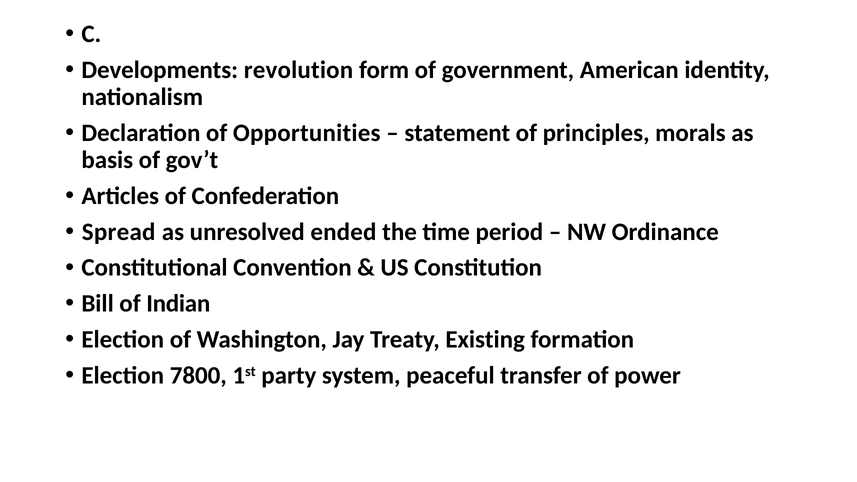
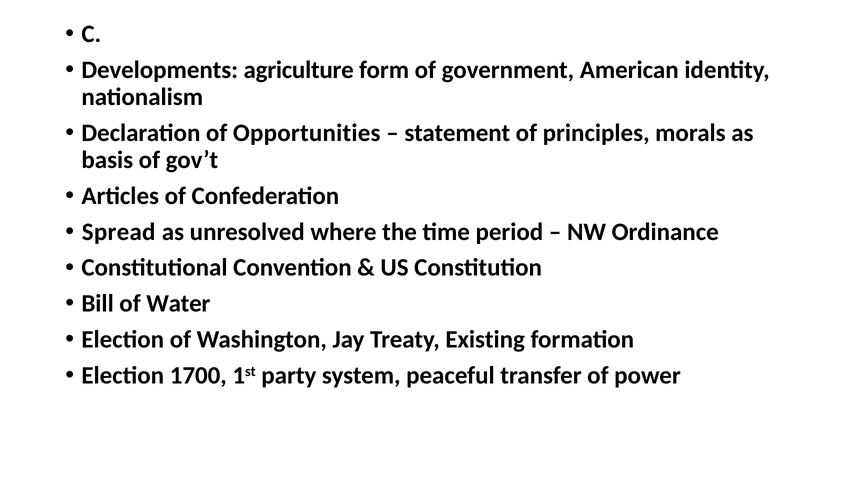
revolution: revolution -> agriculture (299, 70)
ended: ended -> where (343, 232)
Indian: Indian -> Water (178, 304)
7800: 7800 -> 1700 (198, 376)
